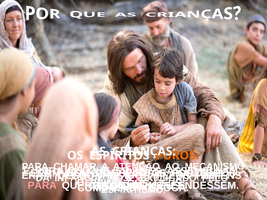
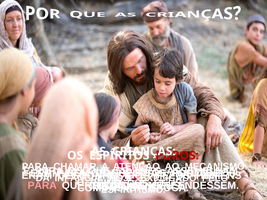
PUROS colour: orange -> red (177, 156)
